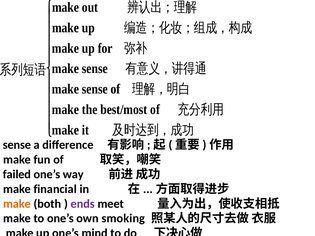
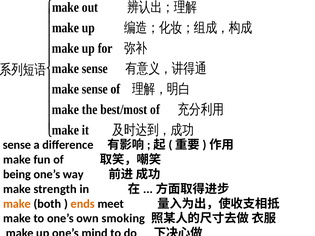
failed: failed -> being (17, 175)
financial: financial -> strength (55, 189)
ends colour: purple -> orange (83, 204)
